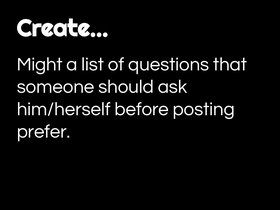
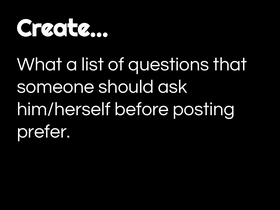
Might: Might -> What (40, 64)
